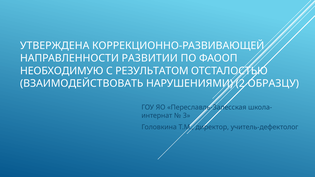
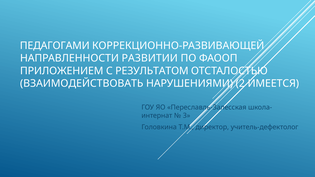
УТВЕРЖДЕНА: УТВЕРЖДЕНА -> ПЕДАГОГАМИ (55, 46)
НЕОБХОДИМУЮ: НЕОБХОДИМУЮ -> ПРИЛОЖЕНИЕМ (62, 71)
ОБРАЗЦУ: ОБРАЗЦУ -> ИМЕЕТСЯ (273, 83)
